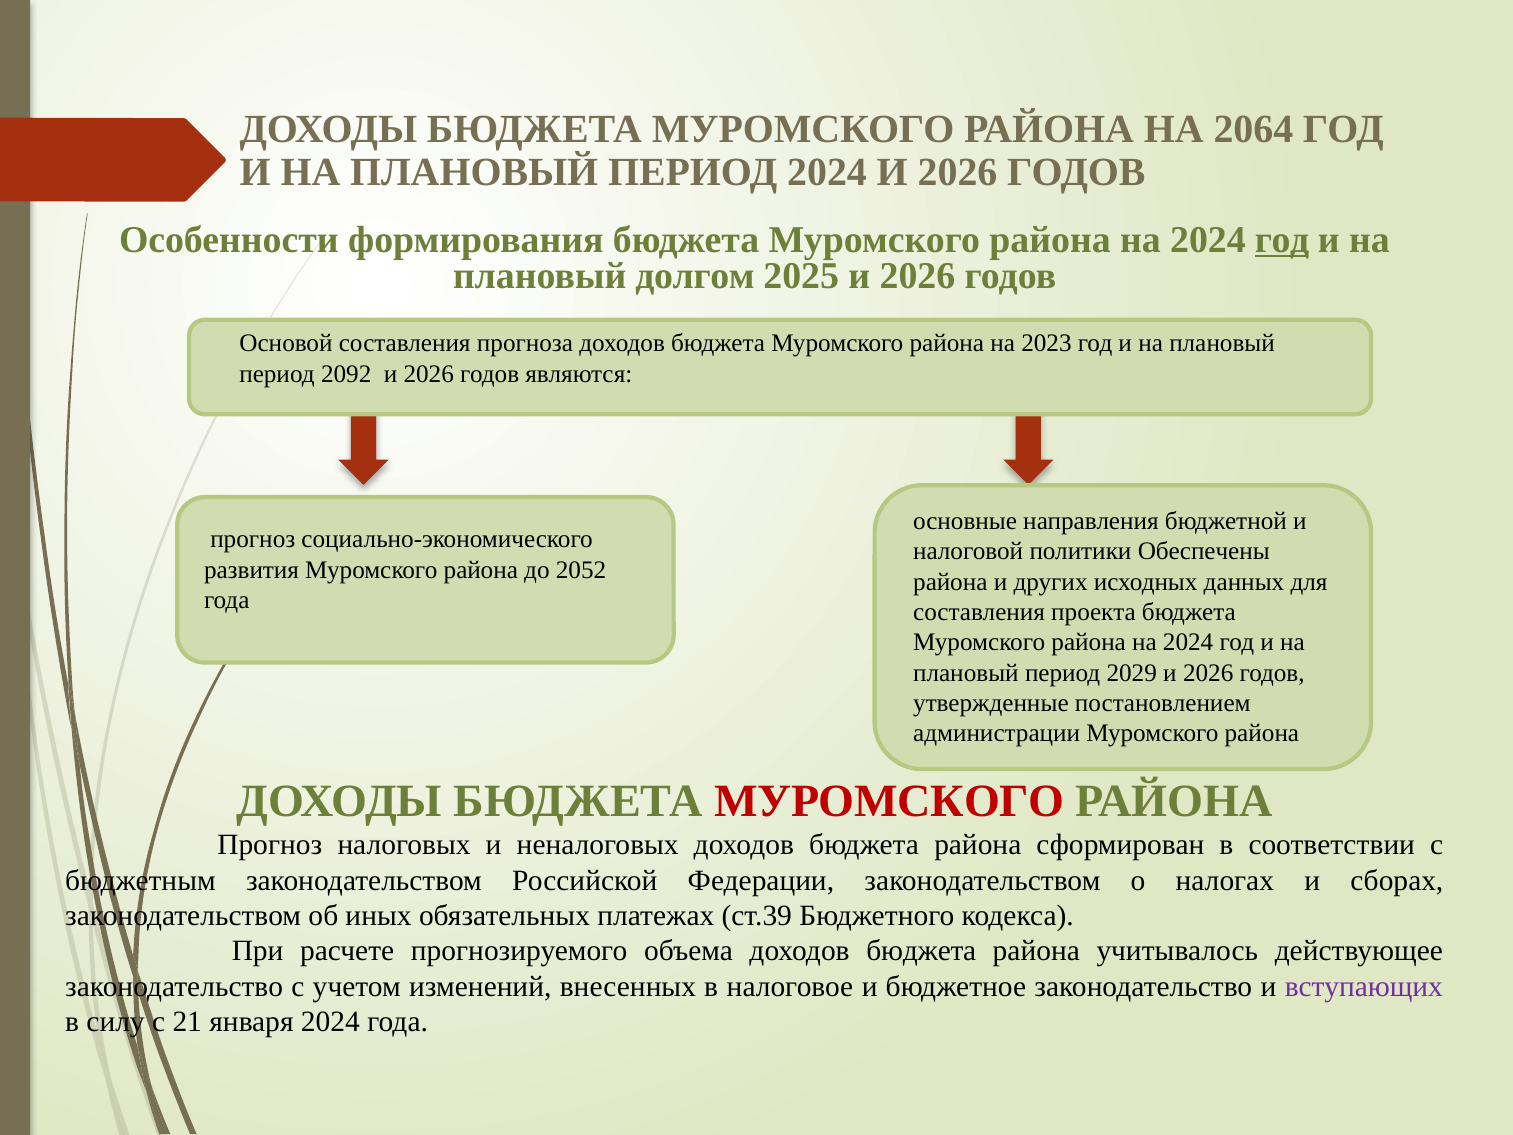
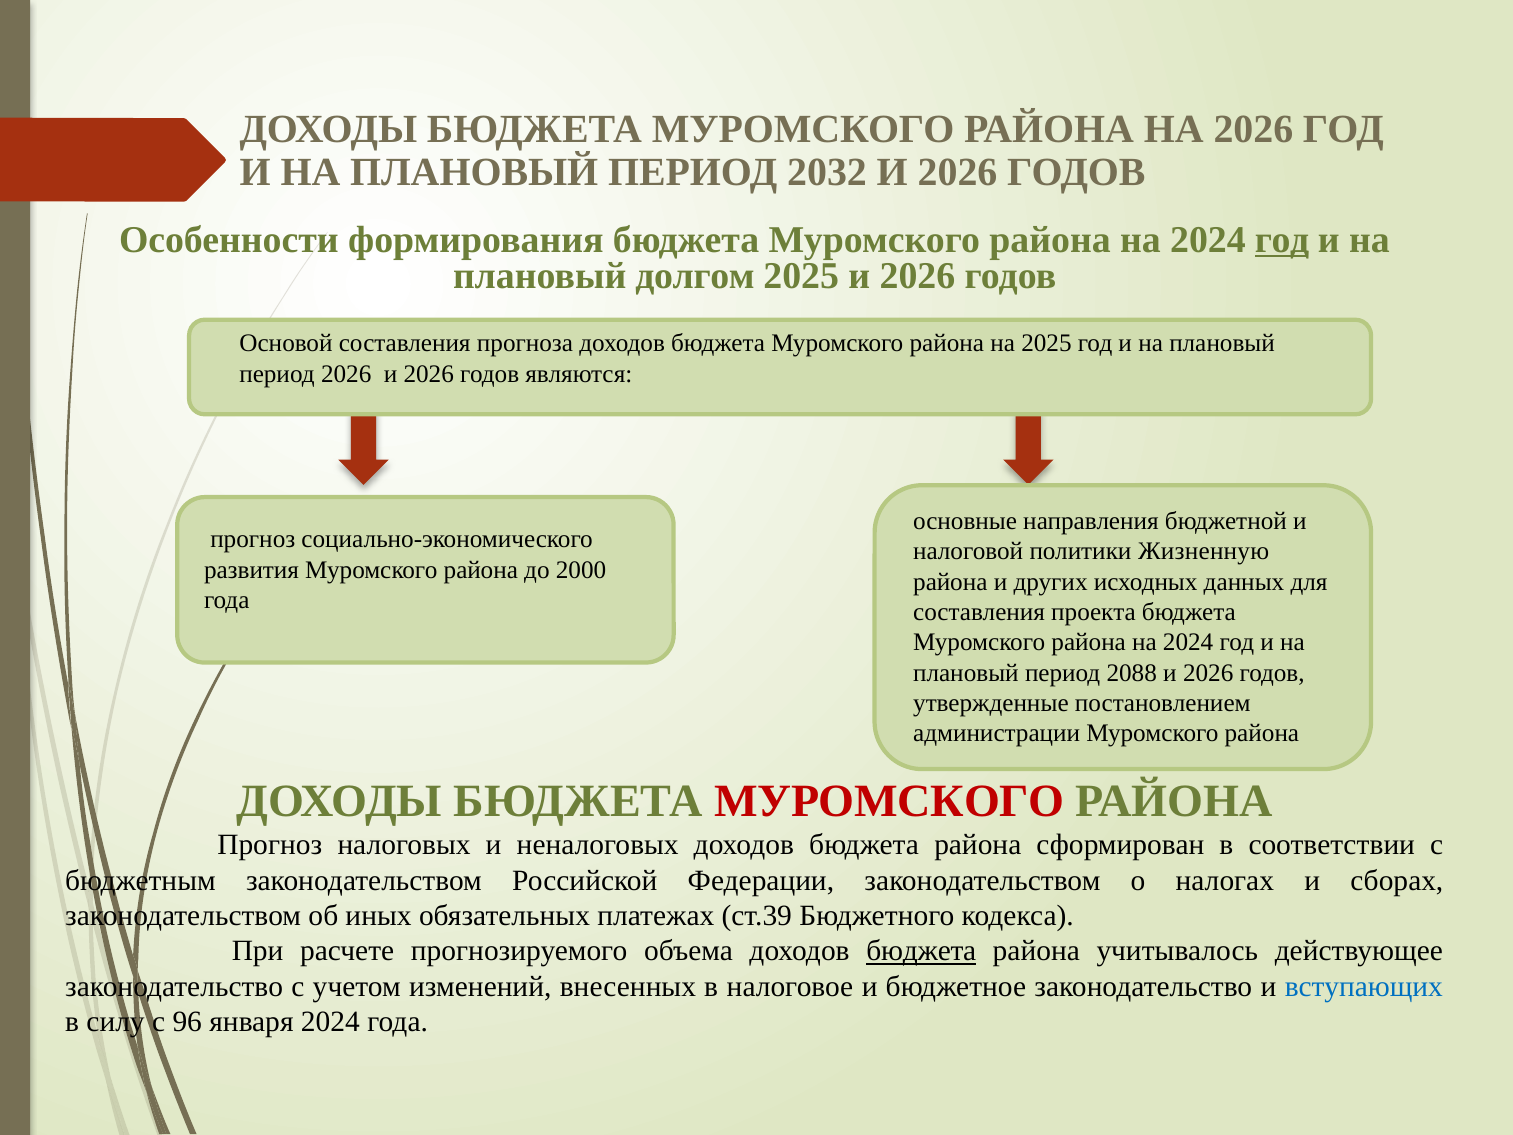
НА 2064: 2064 -> 2026 (1253, 129)
ПЕРИОД 2024: 2024 -> 2032 (827, 172)
на 2023: 2023 -> 2025 (1046, 343)
период 2092: 2092 -> 2026 (346, 374)
Обеспечены: Обеспечены -> Жизненную (1204, 552)
2052: 2052 -> 2000 (581, 570)
2029: 2029 -> 2088 (1132, 673)
бюджета underline: none -> present (921, 951)
вступающих colour: purple -> blue (1364, 986)
21: 21 -> 96 (187, 1022)
